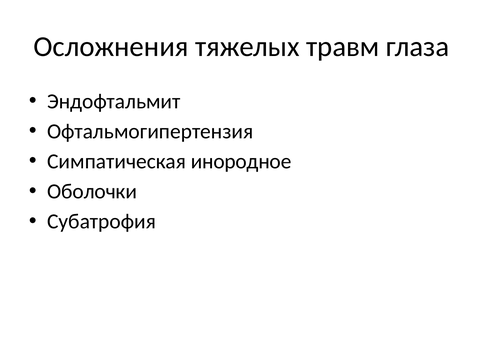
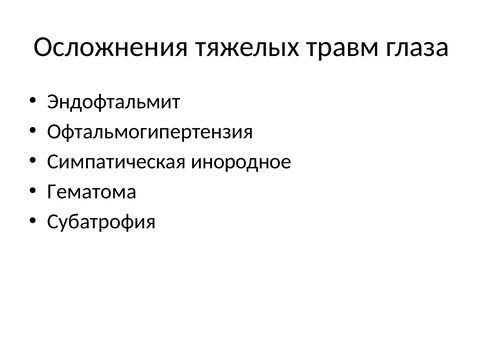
Оболочки: Оболочки -> Гематома (92, 192)
